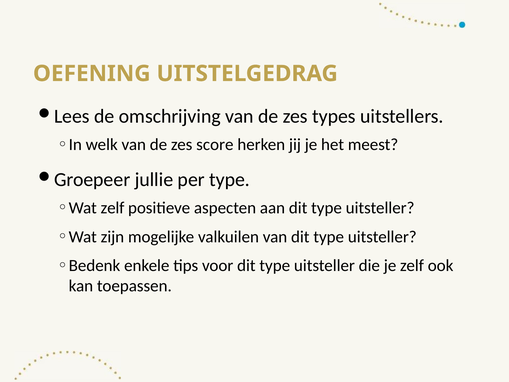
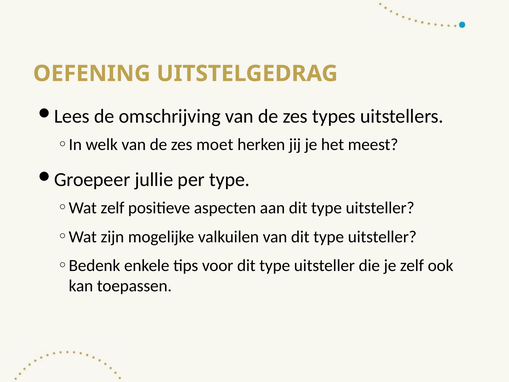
score: score -> moet (215, 145)
